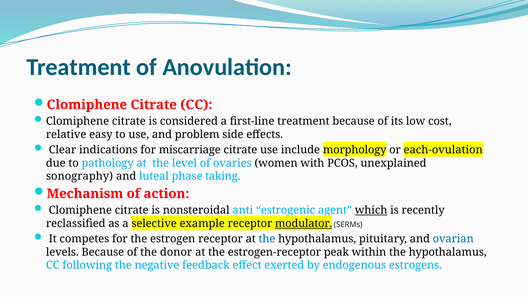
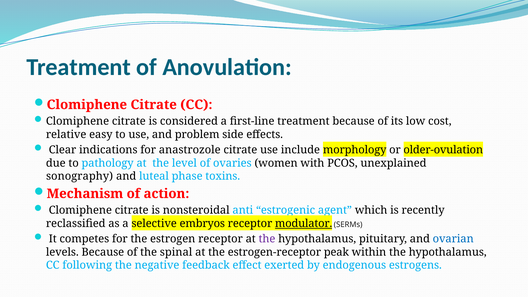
miscarriage: miscarriage -> anastrozole (190, 150)
each-ovulation: each-ovulation -> older-ovulation (443, 150)
taking: taking -> toxins (223, 176)
which underline: present -> none (371, 210)
example: example -> embryos (202, 223)
the colour: blue -> purple (267, 239)
donor: donor -> spinal (176, 252)
